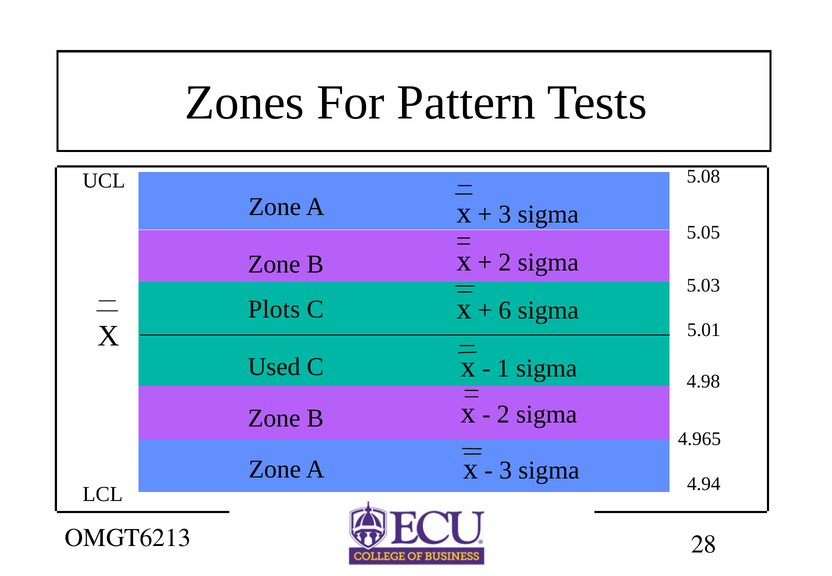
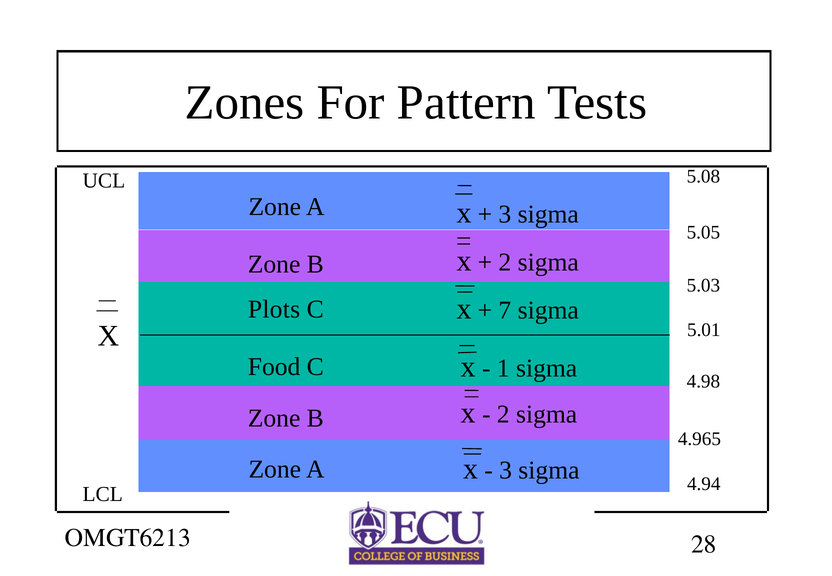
6: 6 -> 7 (505, 310)
Used: Used -> Food (274, 367)
